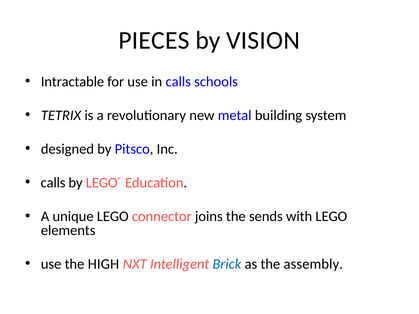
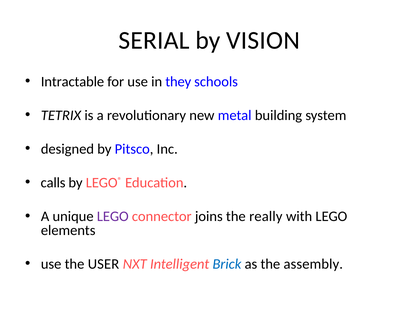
PIECES: PIECES -> SERIAL (154, 41)
in calls: calls -> they (178, 82)
LEGO colour: black -> purple (113, 217)
sends: sends -> really (266, 217)
HIGH: HIGH -> USER (103, 264)
